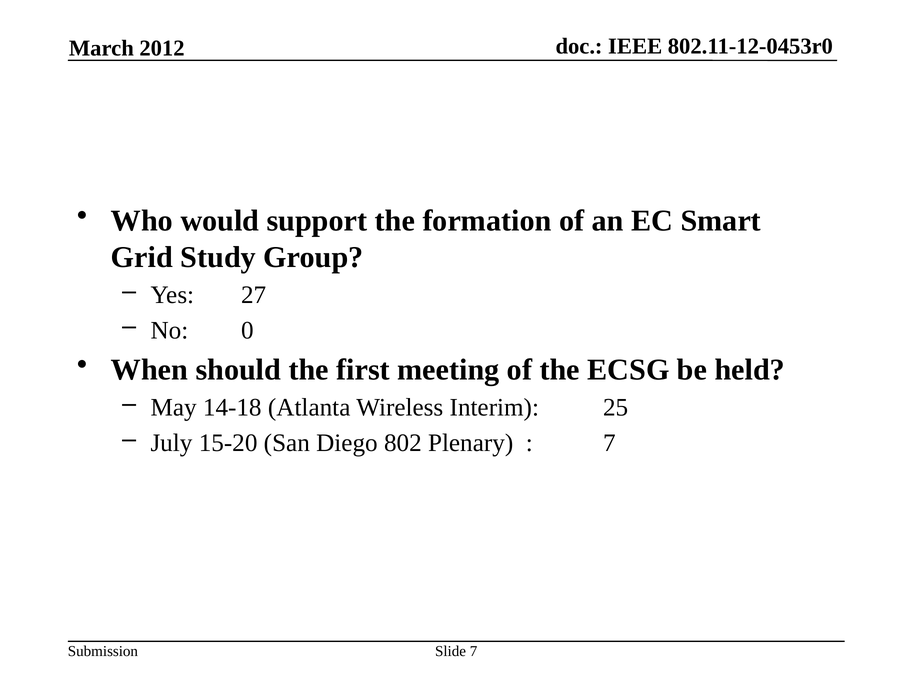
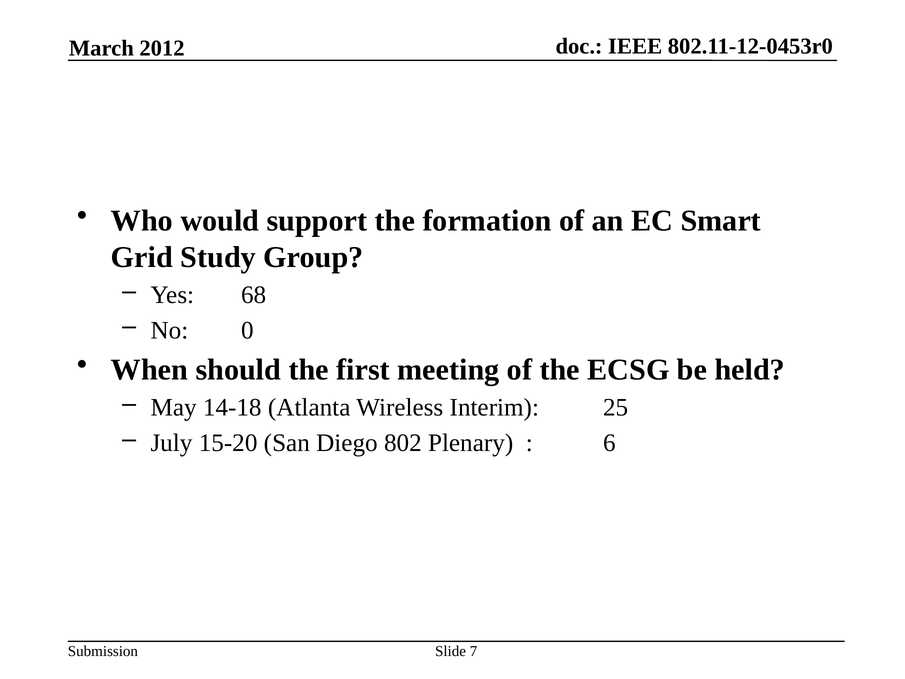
27: 27 -> 68 (254, 295)
7: 7 -> 6 (609, 443)
